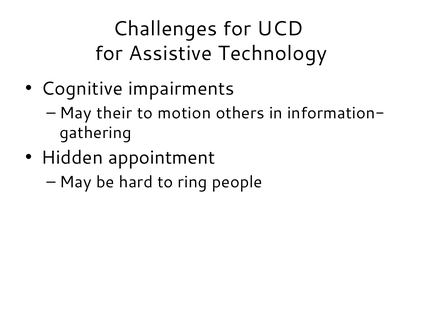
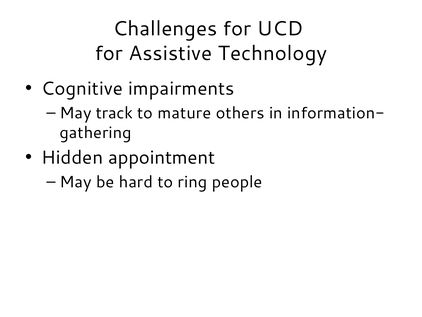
their: their -> track (114, 113)
motion: motion -> mature (184, 113)
